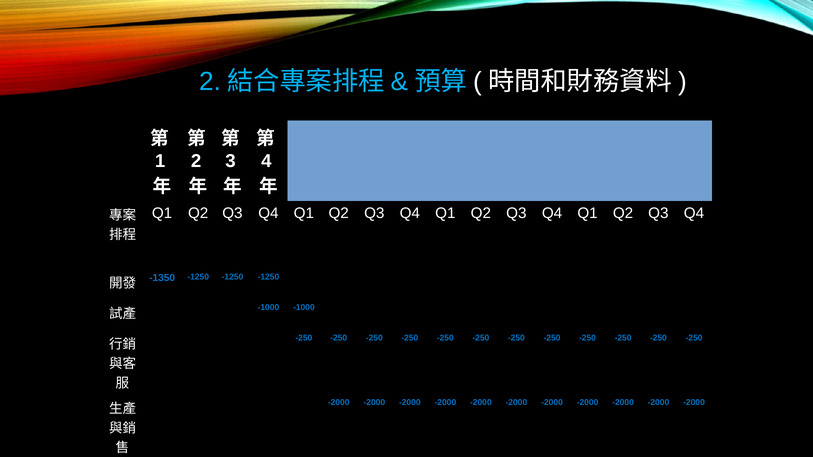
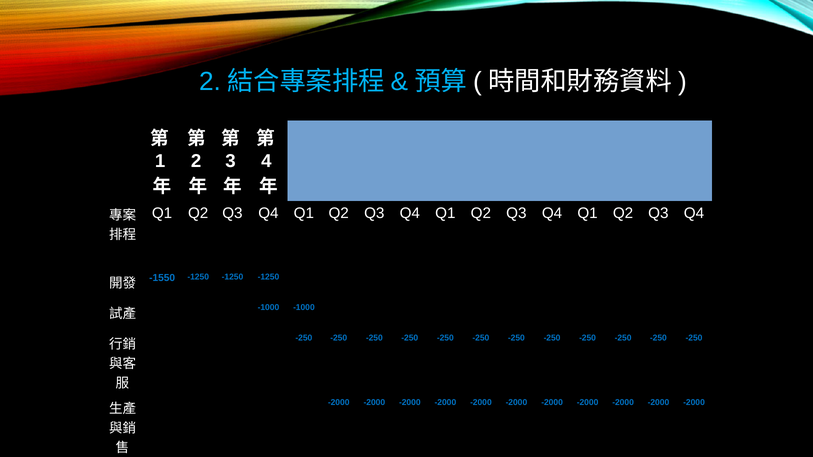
-1350: -1350 -> -1550 (162, 278)
